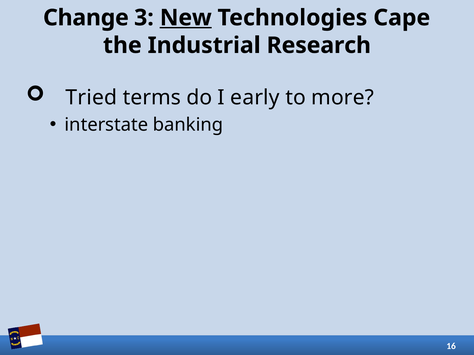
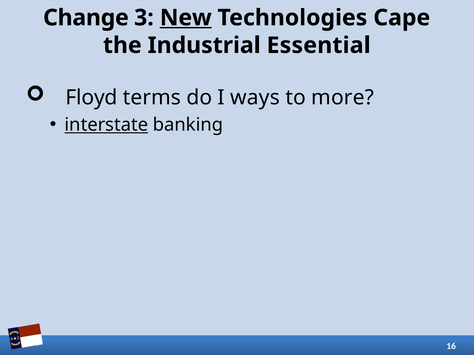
Research: Research -> Essential (319, 45)
Tried: Tried -> Floyd (92, 98)
early: early -> ways (255, 98)
interstate underline: none -> present (106, 125)
